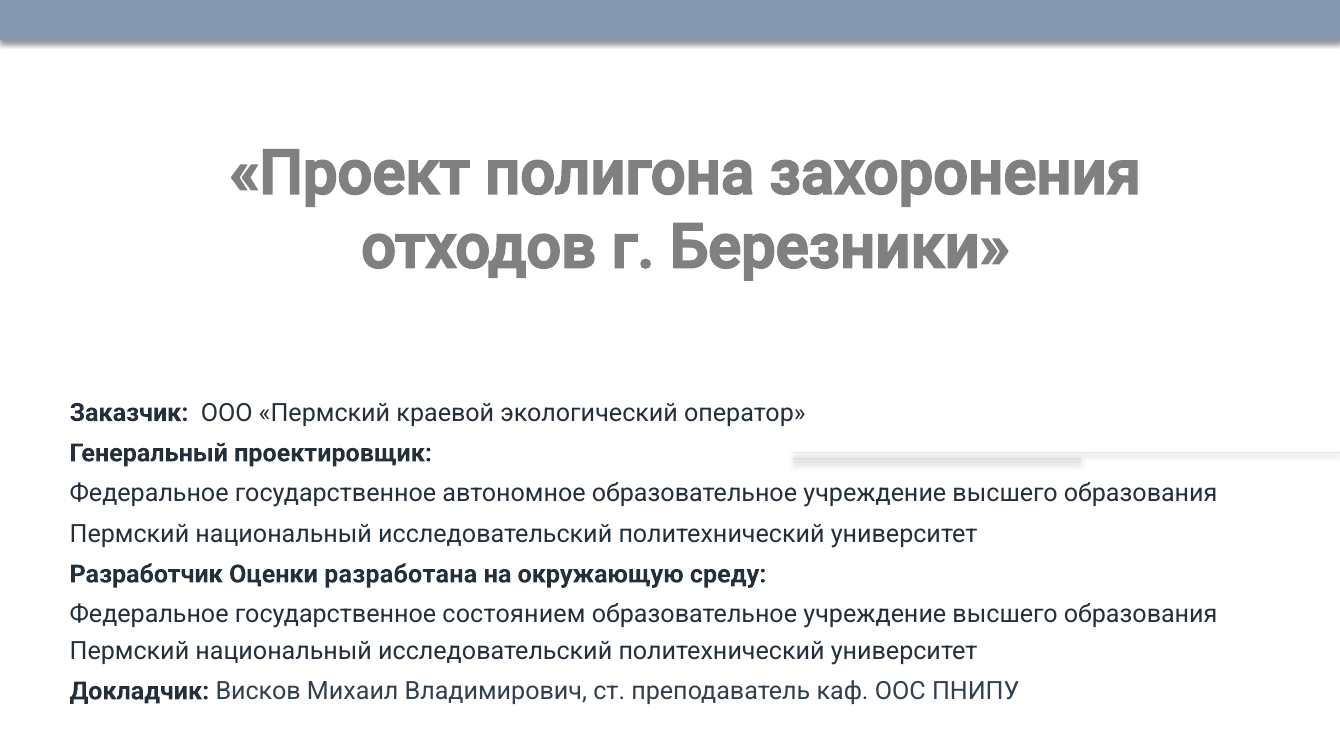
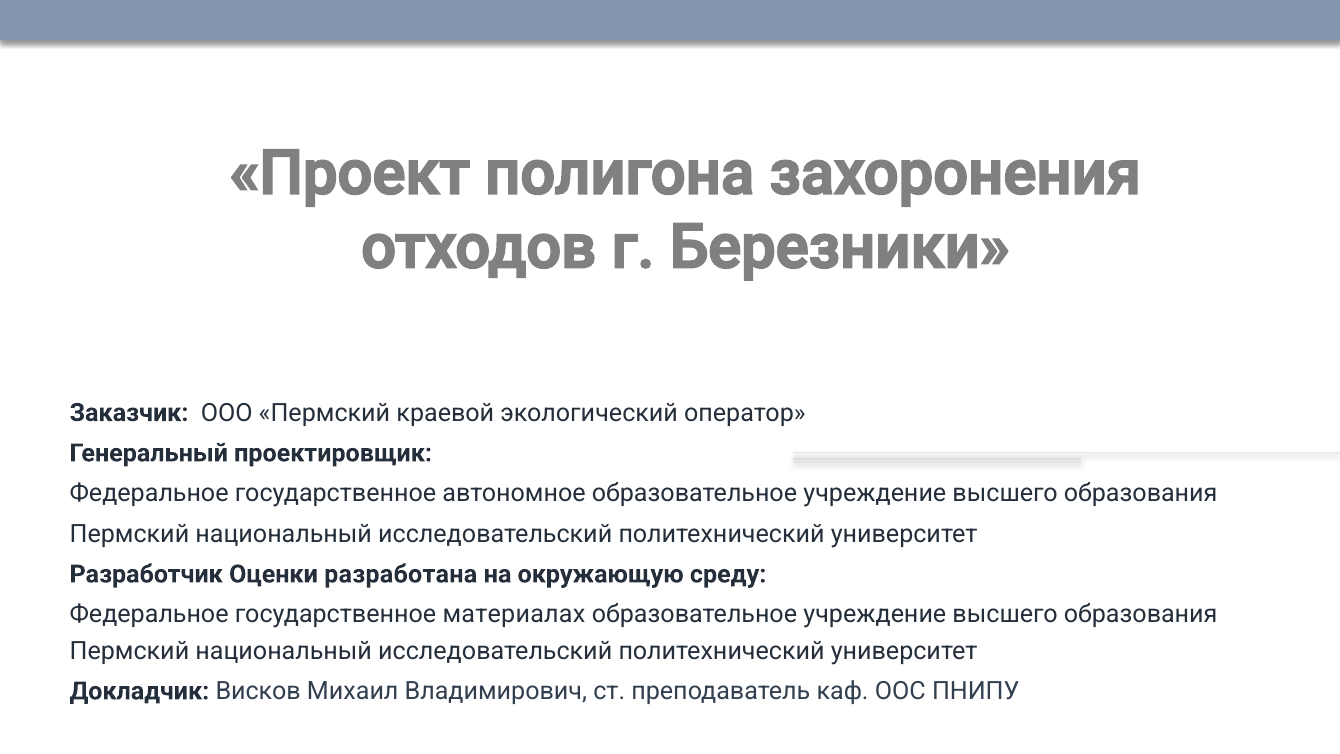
состоянием: состоянием -> материалах (514, 614)
